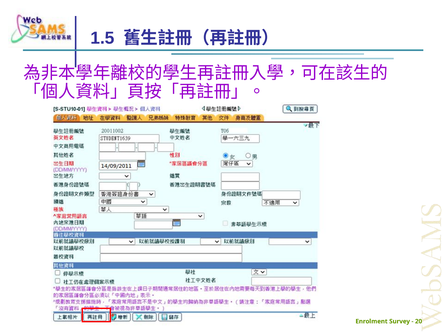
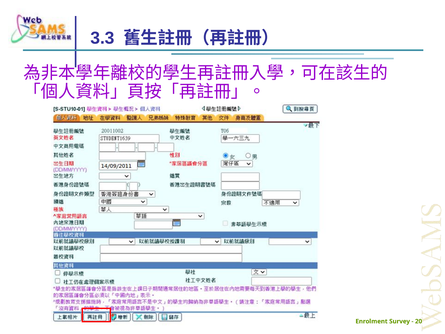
1.5: 1.5 -> 3.3 (102, 38)
